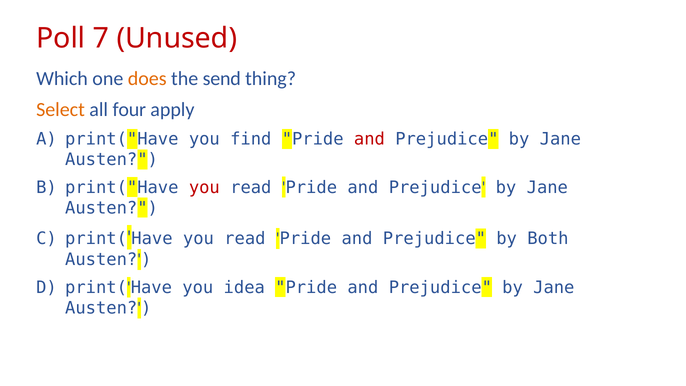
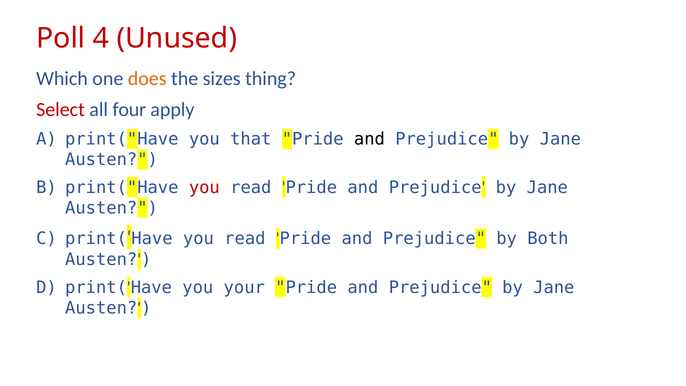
7: 7 -> 4 (101, 38)
send: send -> sizes (222, 79)
Select colour: orange -> red (60, 110)
find: find -> that (251, 139)
and colour: red -> black (369, 139)
idea: idea -> your (244, 287)
